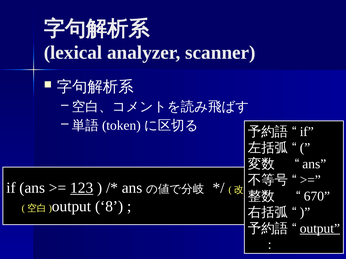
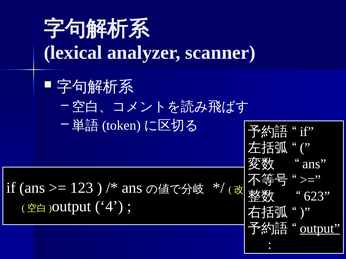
123 underline: present -> none (82, 188)
670: 670 -> 623 (317, 196)
8: 8 -> 4 (109, 207)
